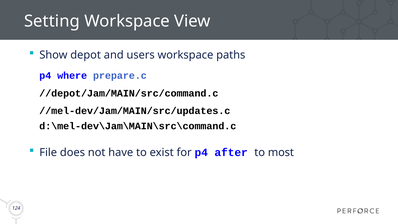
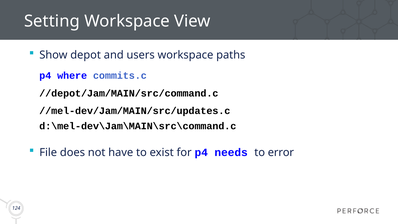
prepare.c: prepare.c -> commits.c (120, 76)
after: after -> needs (231, 152)
most: most -> error (281, 152)
